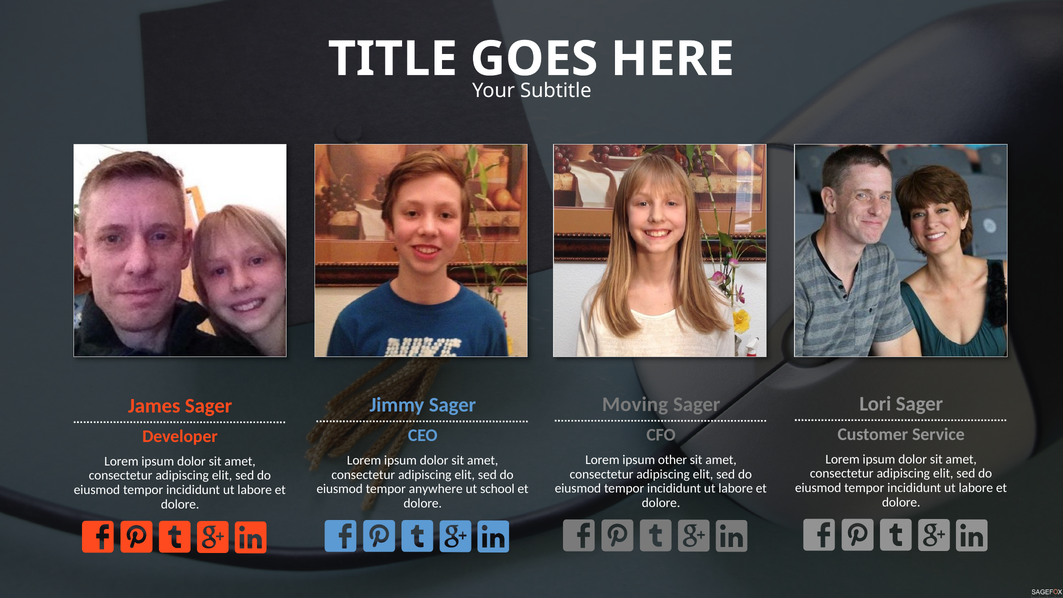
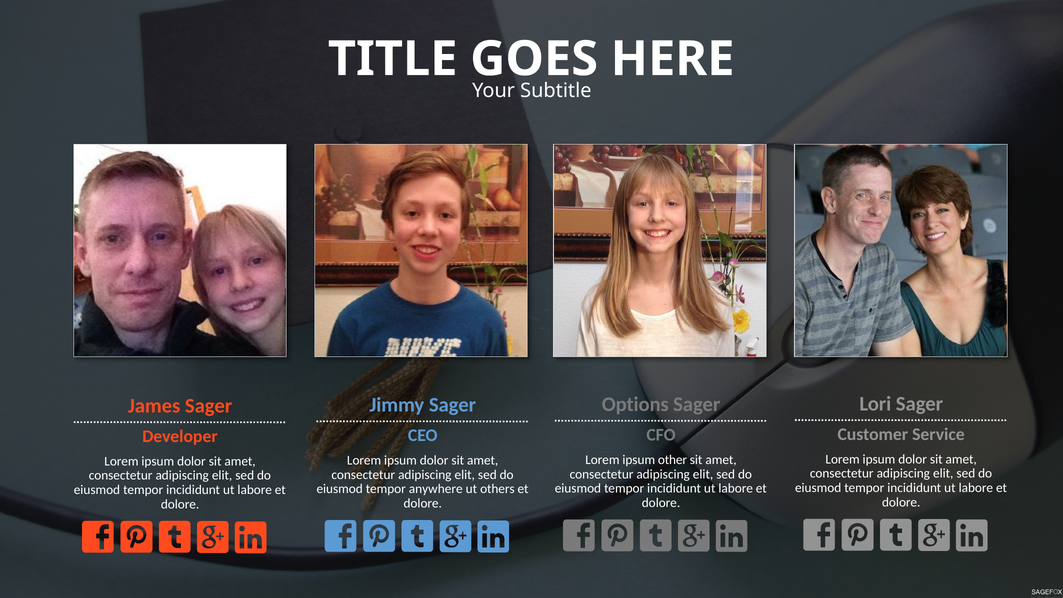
Moving: Moving -> Options (635, 404)
school: school -> others (497, 489)
